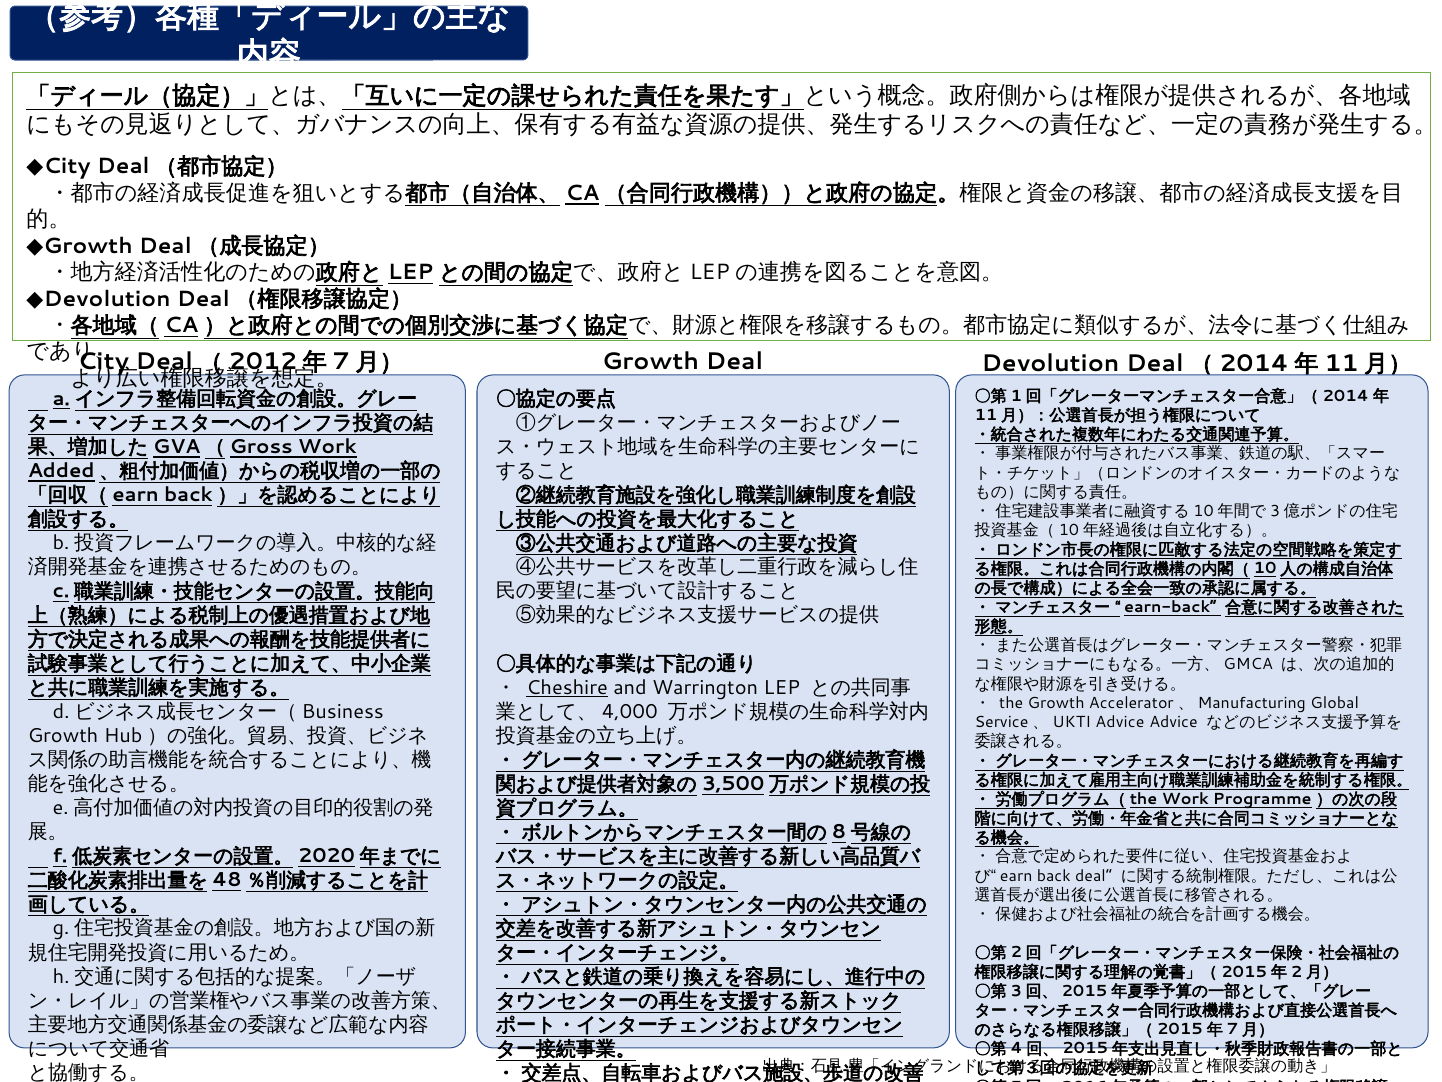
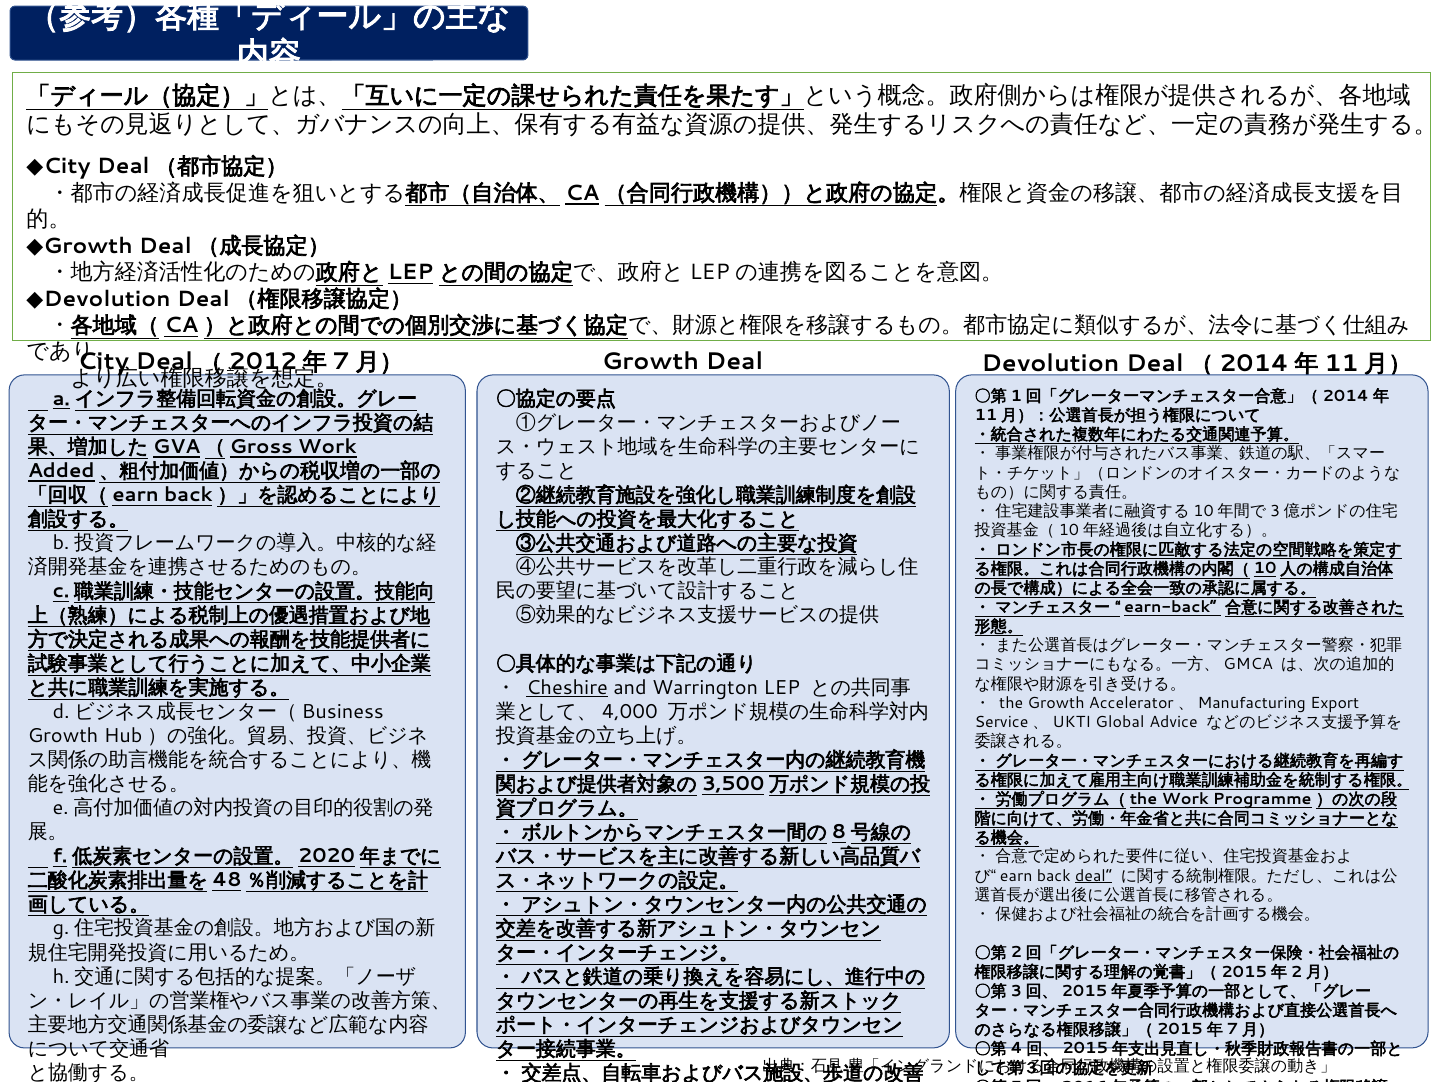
Global: Global -> Export (1335, 703)
Service、UKTI Advice: Advice -> Global (1120, 722)
deal underline: none -> present (1094, 875)
